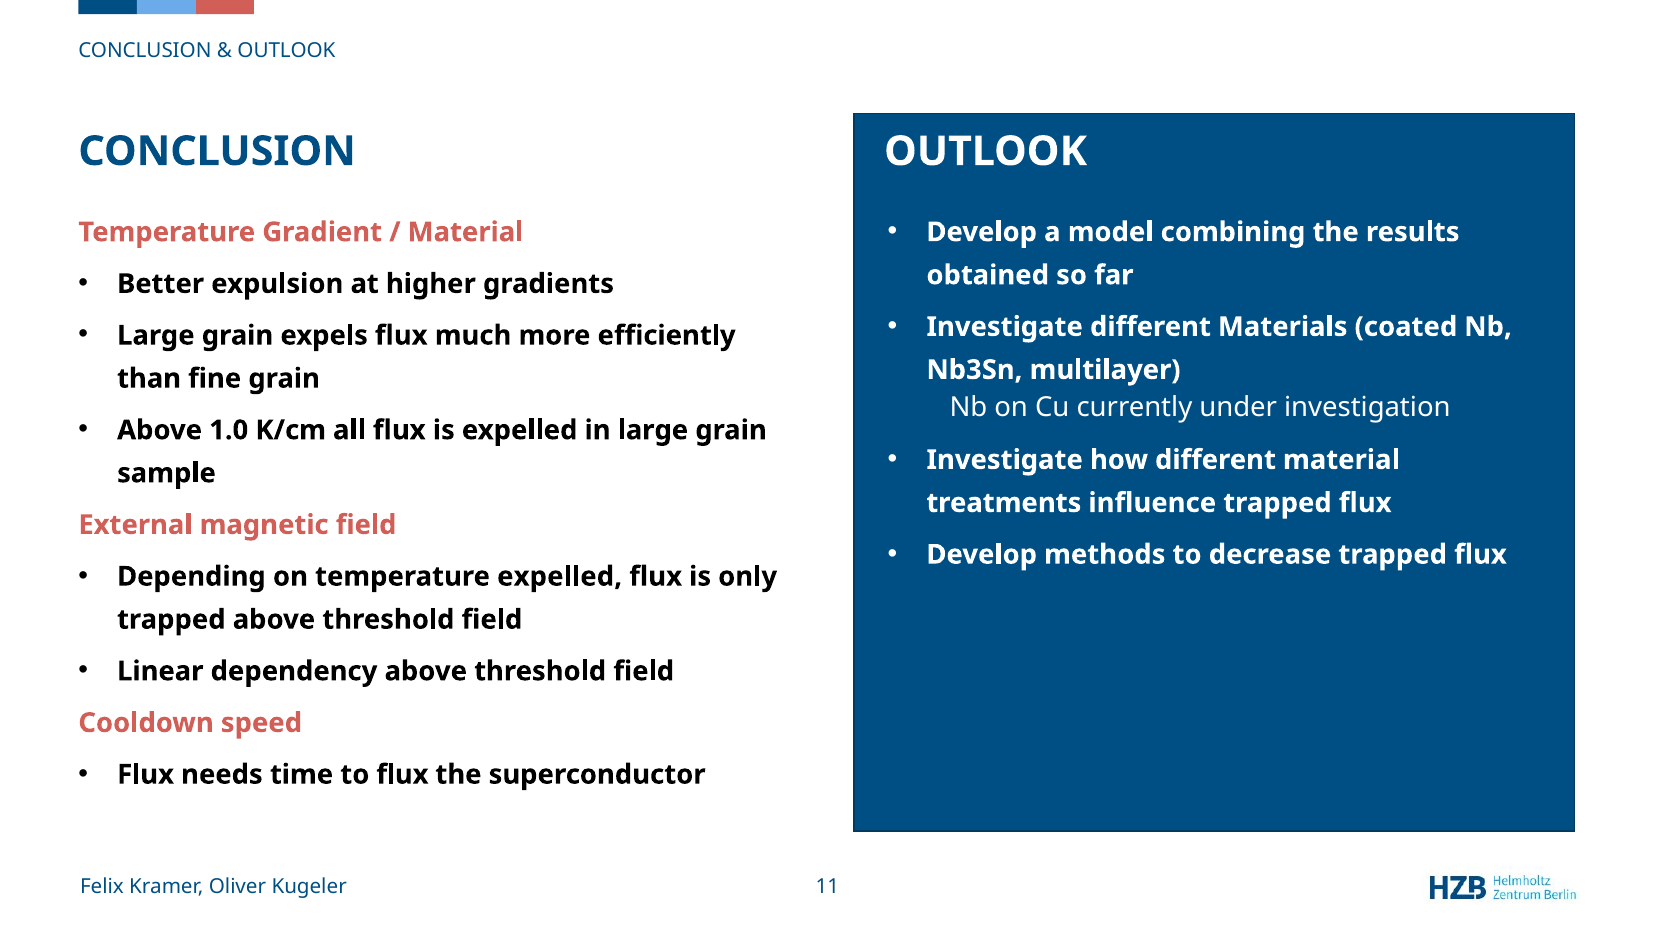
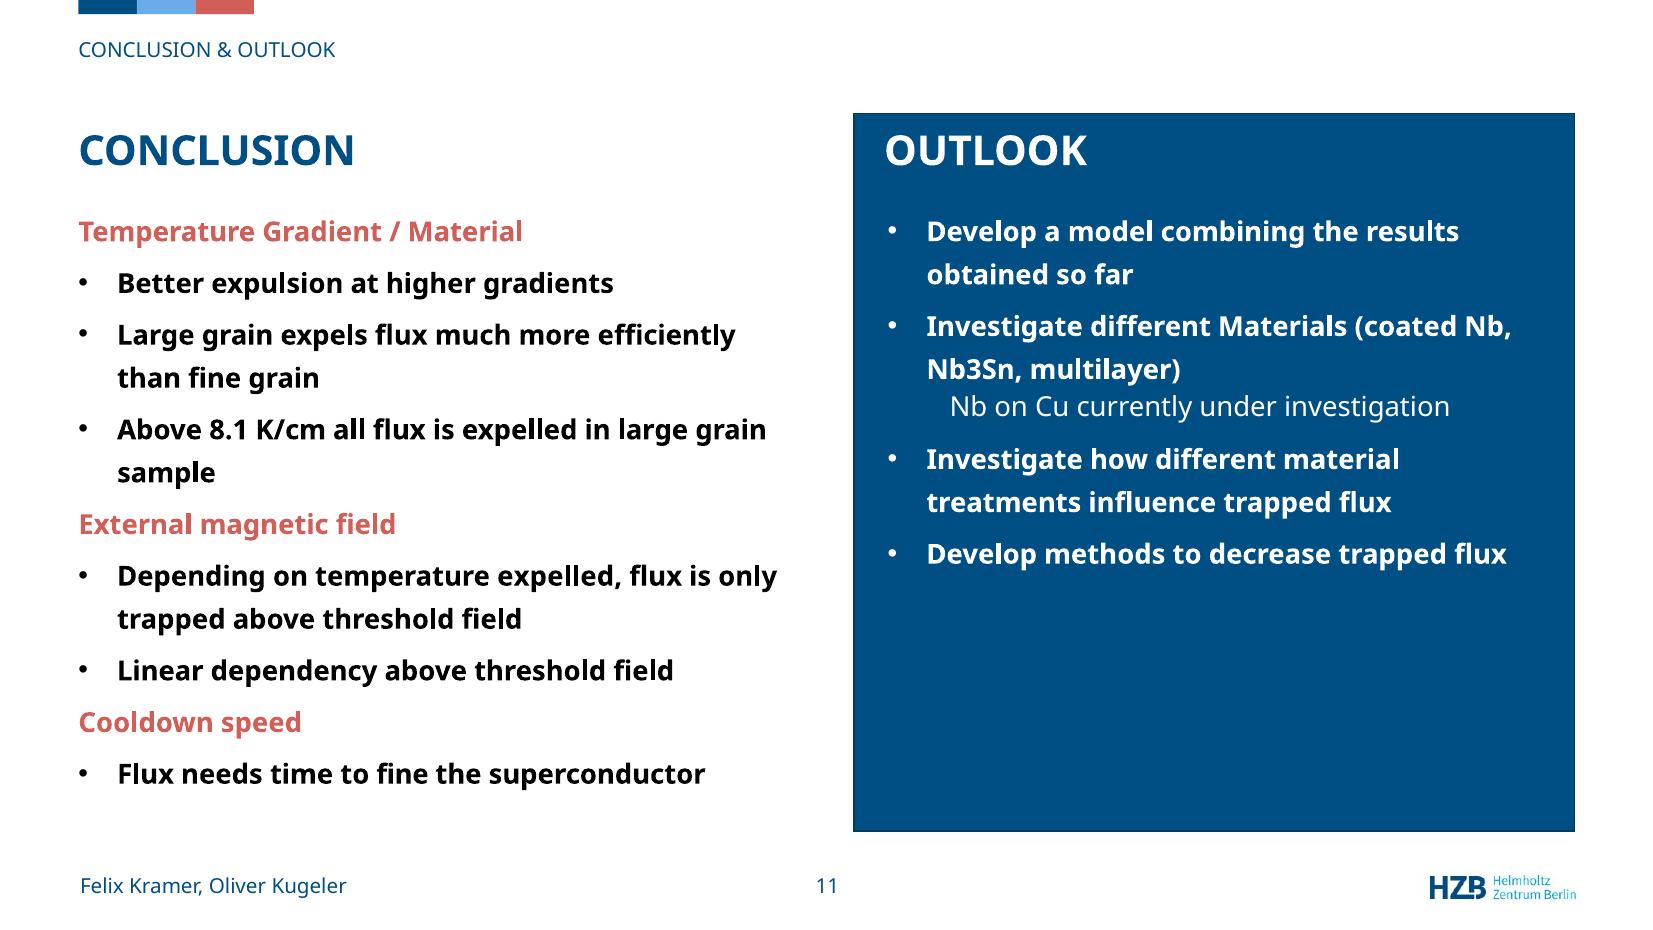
1.0: 1.0 -> 8.1 (229, 430)
to flux: flux -> fine (402, 774)
